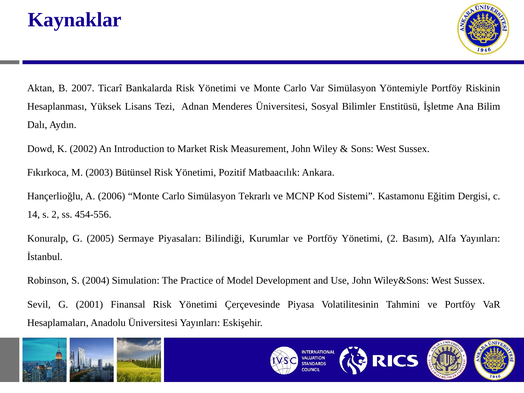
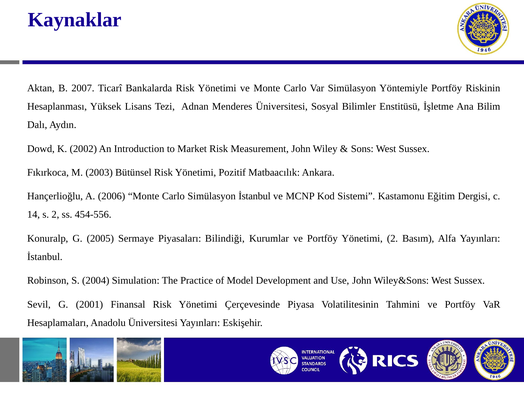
Simülasyon Tekrarlı: Tekrarlı -> İstanbul (255, 196)
